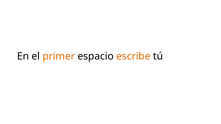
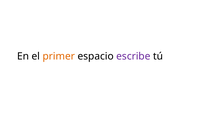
escribe colour: orange -> purple (133, 56)
